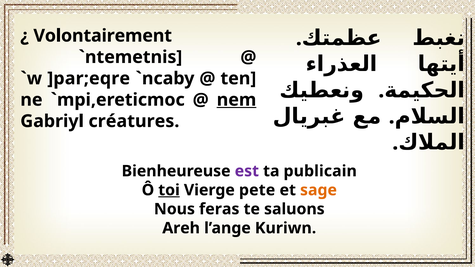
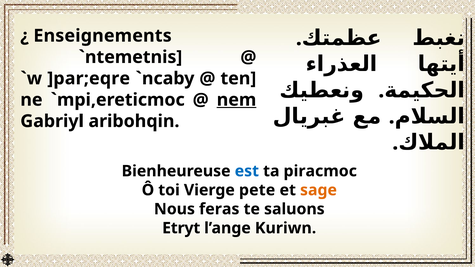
Volontairement: Volontairement -> Enseignements (103, 36)
créatures: créatures -> aribohqin (134, 121)
est colour: purple -> blue (247, 171)
publicain: publicain -> piracmoc (320, 171)
toi underline: present -> none (169, 190)
Areh: Areh -> Etryt (181, 228)
